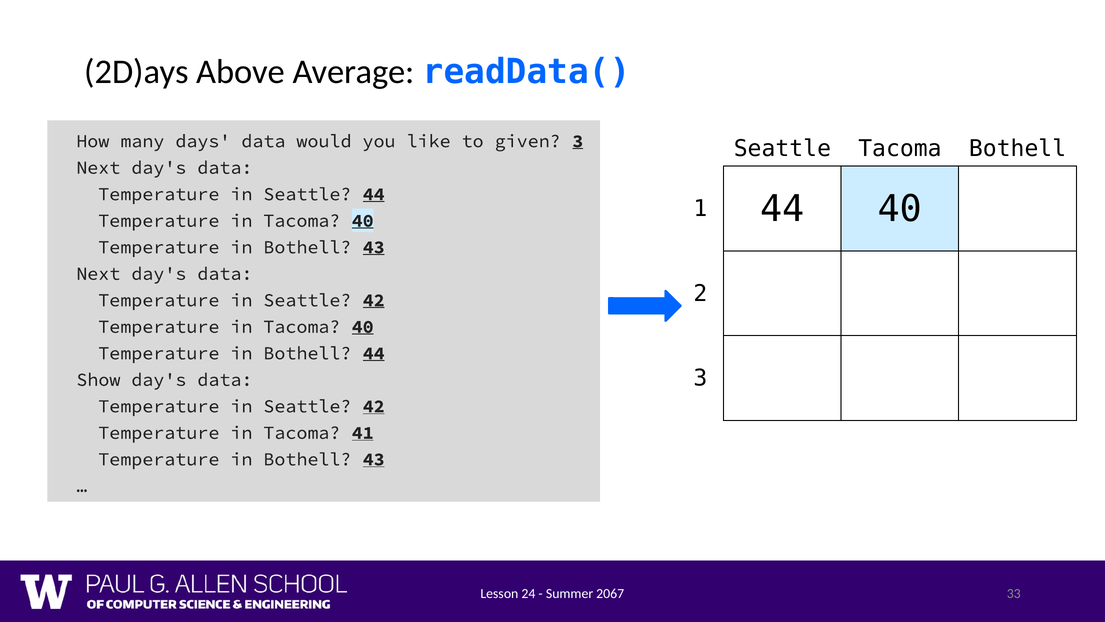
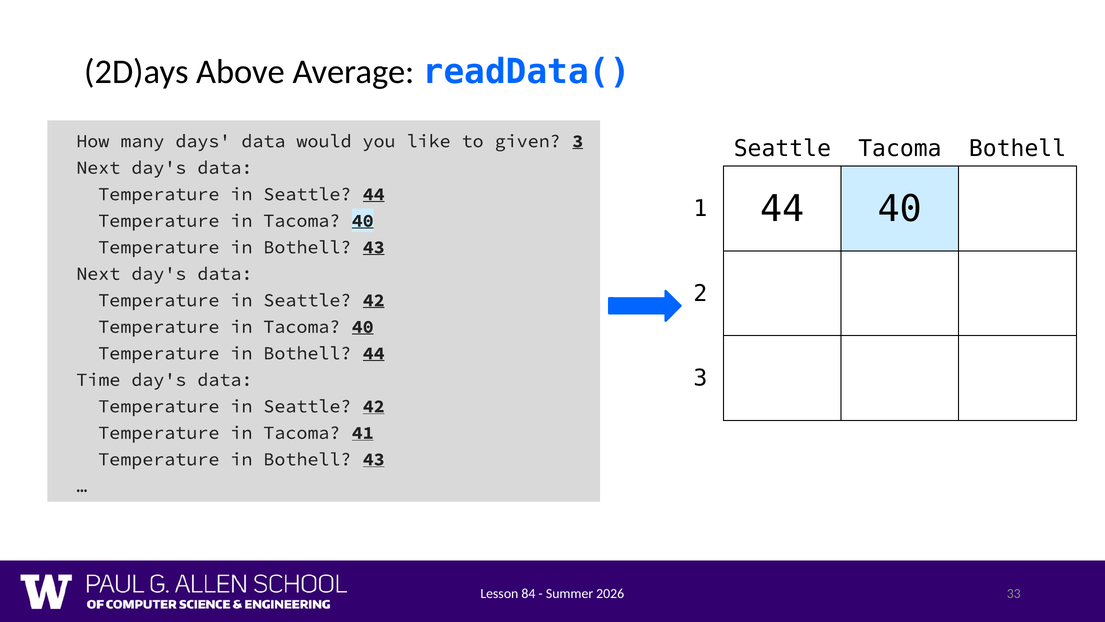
Show: Show -> Time (98, 379)
24: 24 -> 84 (528, 593)
2067: 2067 -> 2026 (610, 593)
